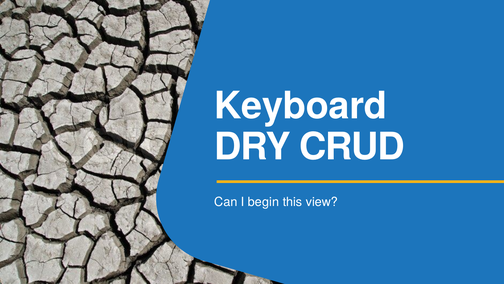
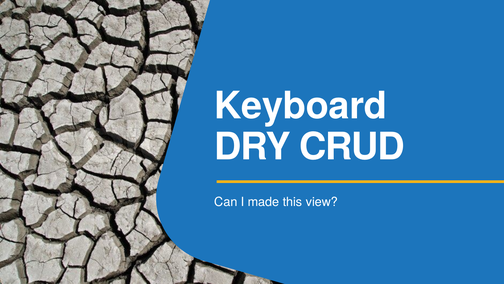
begin: begin -> made (264, 202)
